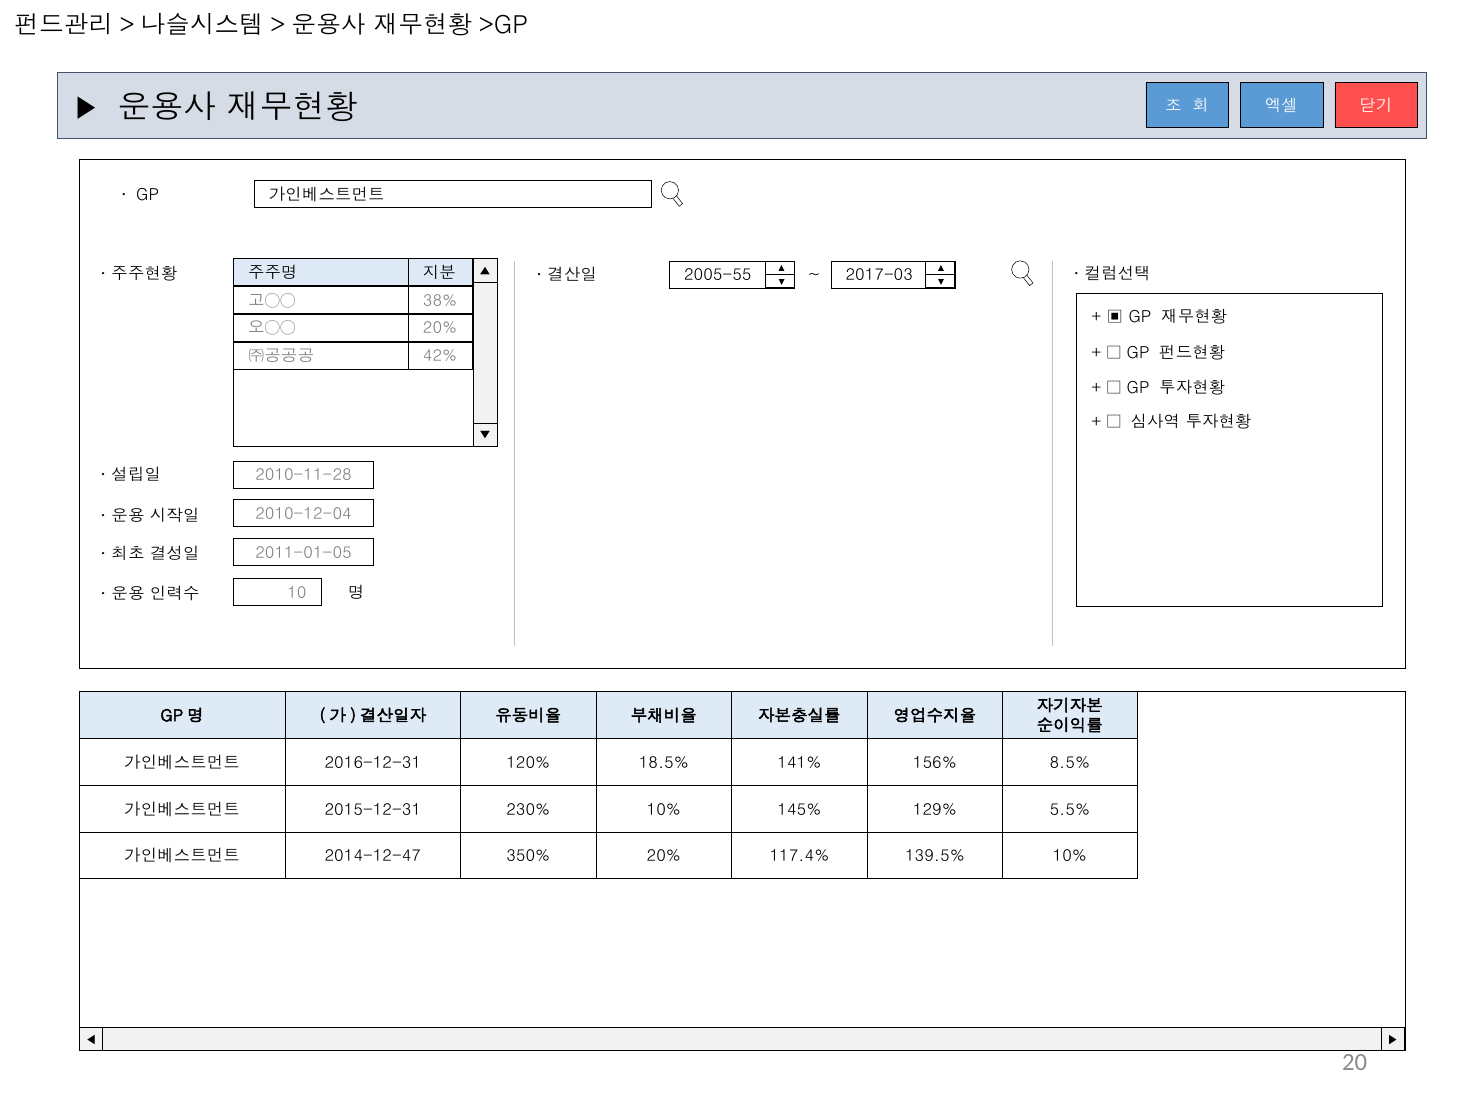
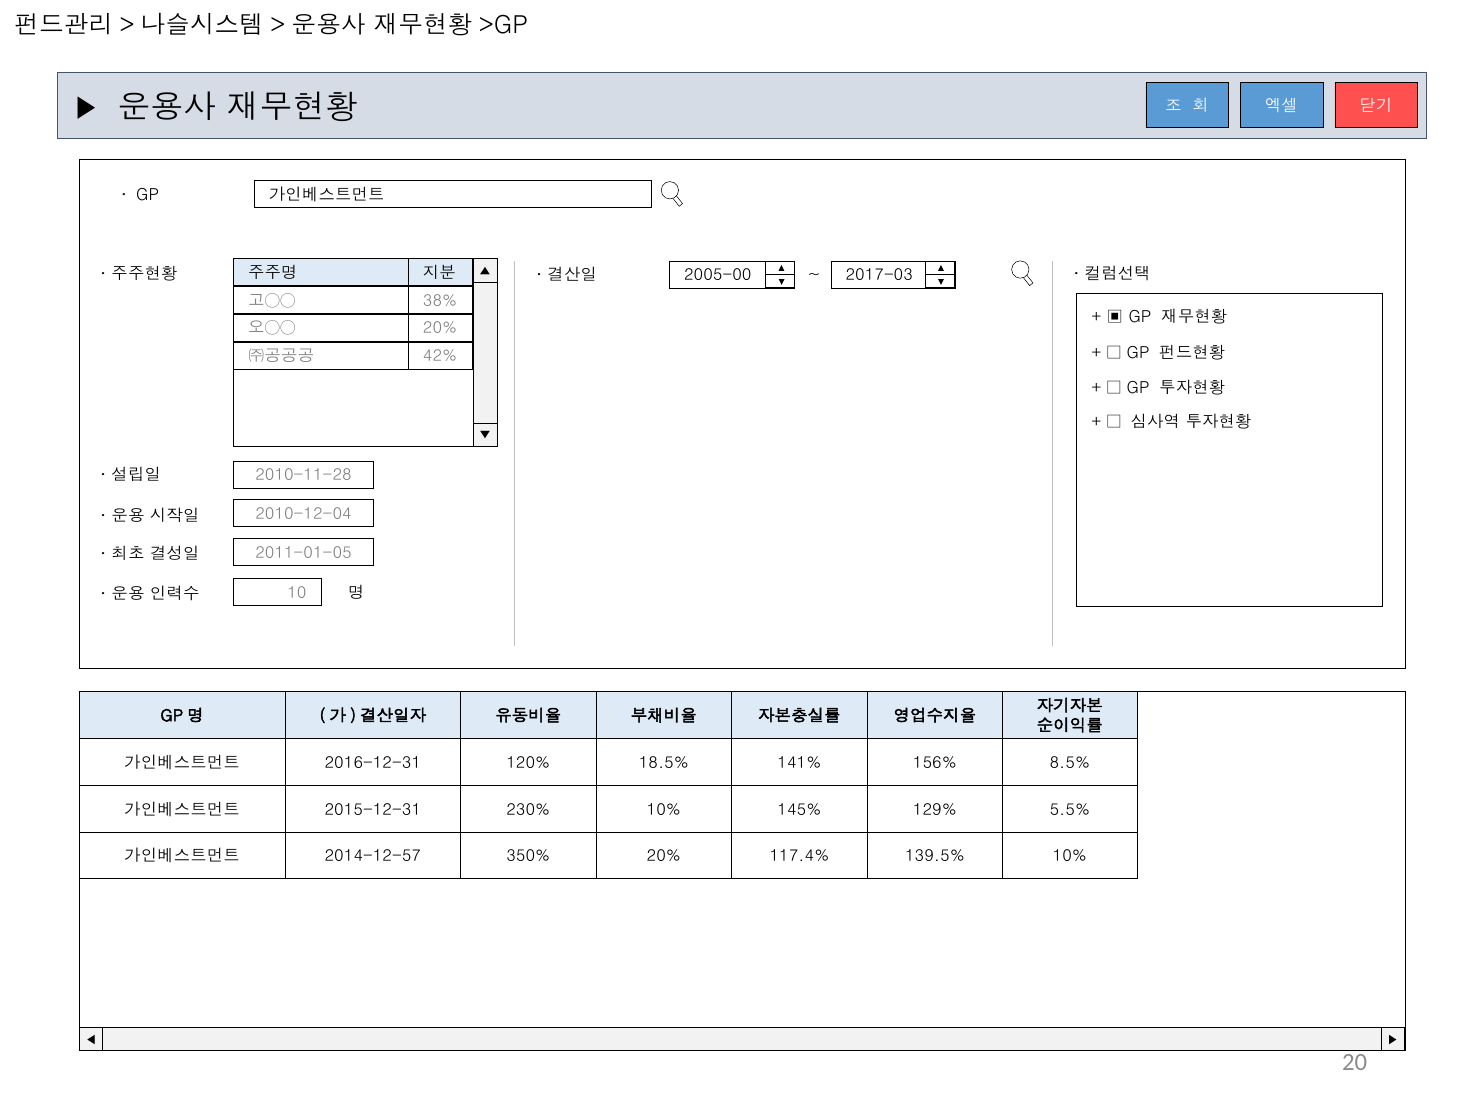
2005-55: 2005-55 -> 2005-00 (718, 276)
2014-12-47: 2014-12-47 -> 2014-12-57 (373, 857)
